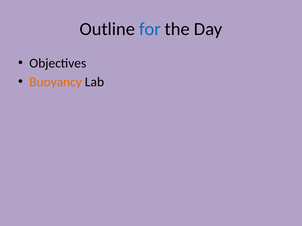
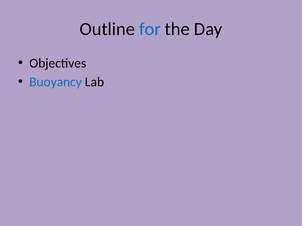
Buoyancy colour: orange -> blue (56, 82)
